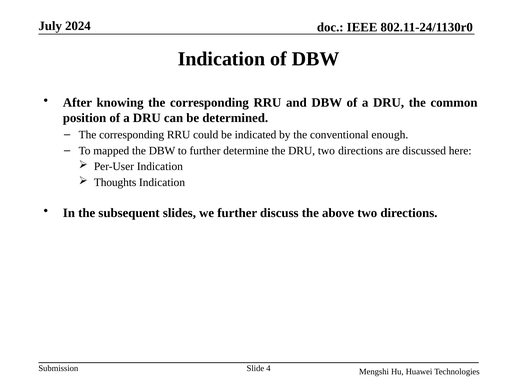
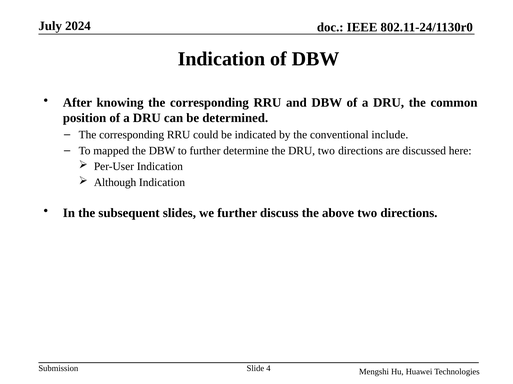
enough: enough -> include (390, 135)
Thoughts: Thoughts -> Although (115, 183)
